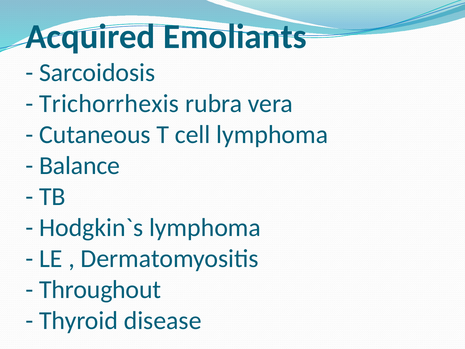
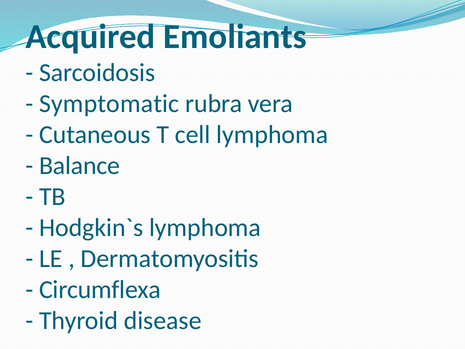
Trichorrhexis: Trichorrhexis -> Symptomatic (109, 104)
Throughout: Throughout -> Circumflexa (100, 290)
